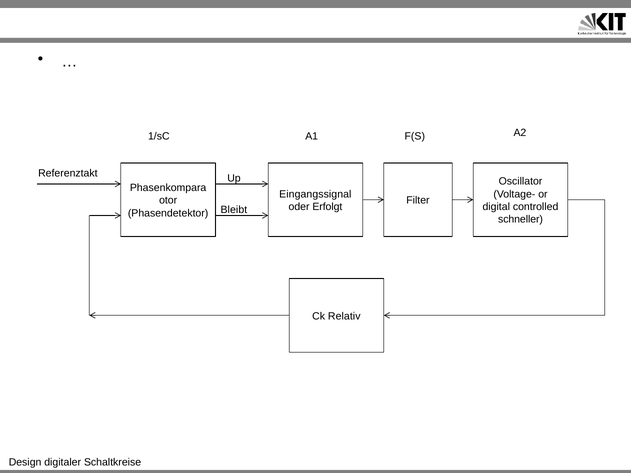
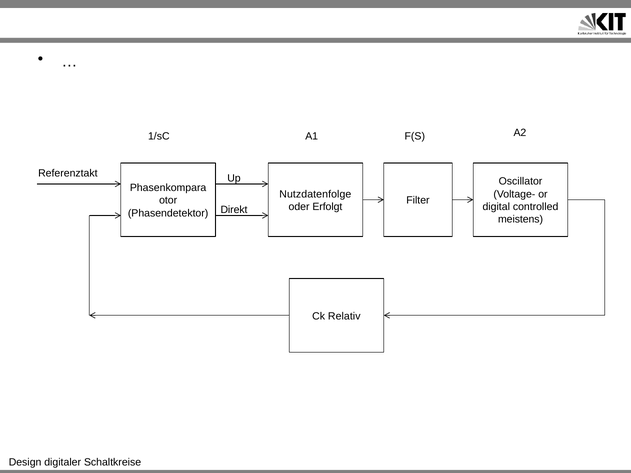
Eingangssignal: Eingangssignal -> Nutzdatenfolge (315, 194)
Bleibt: Bleibt -> Direkt (234, 210)
schneller: schneller -> meistens (521, 219)
